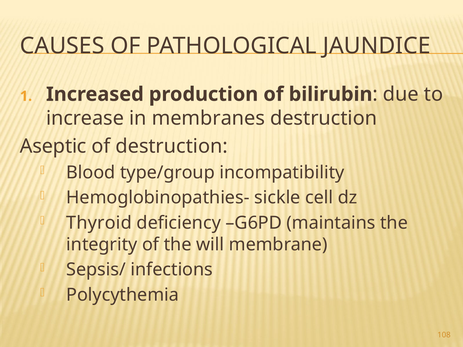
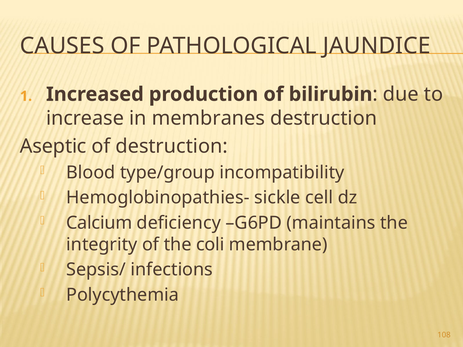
Thyroid: Thyroid -> Calcium (99, 223)
will: will -> coli (210, 245)
